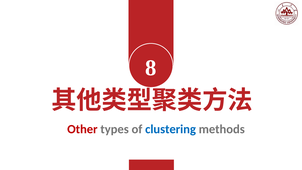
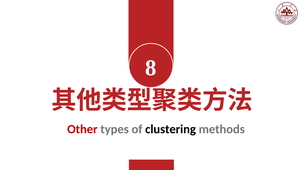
clustering colour: blue -> black (171, 129)
